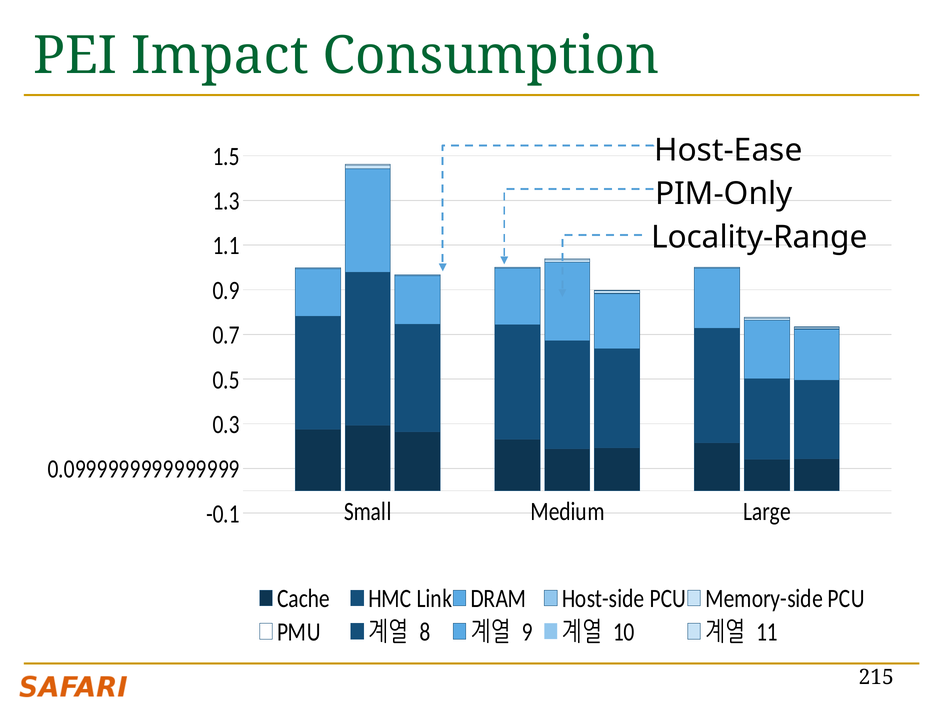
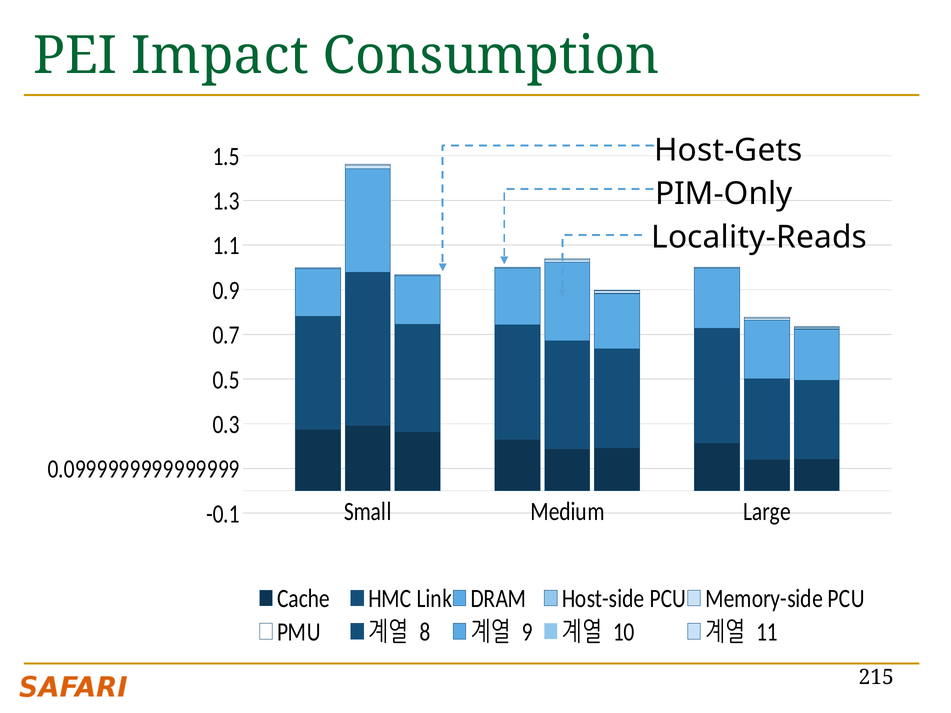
Host-Ease: Host-Ease -> Host-Gets (728, 150)
Locality-Range: Locality-Range -> Locality-Reads (759, 237)
